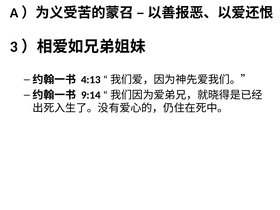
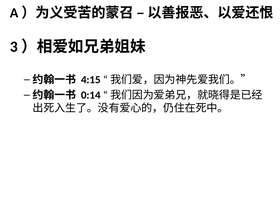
4:13: 4:13 -> 4:15 (91, 80)
9:14: 9:14 -> 0:14 (91, 95)
